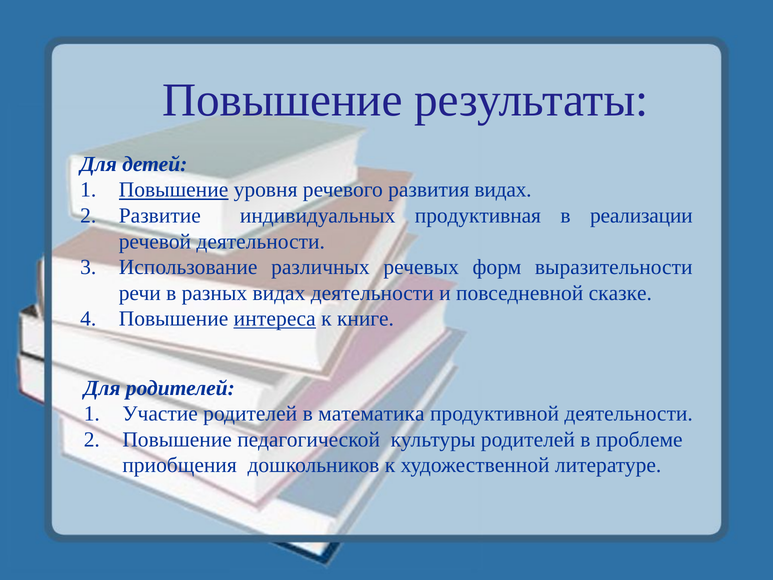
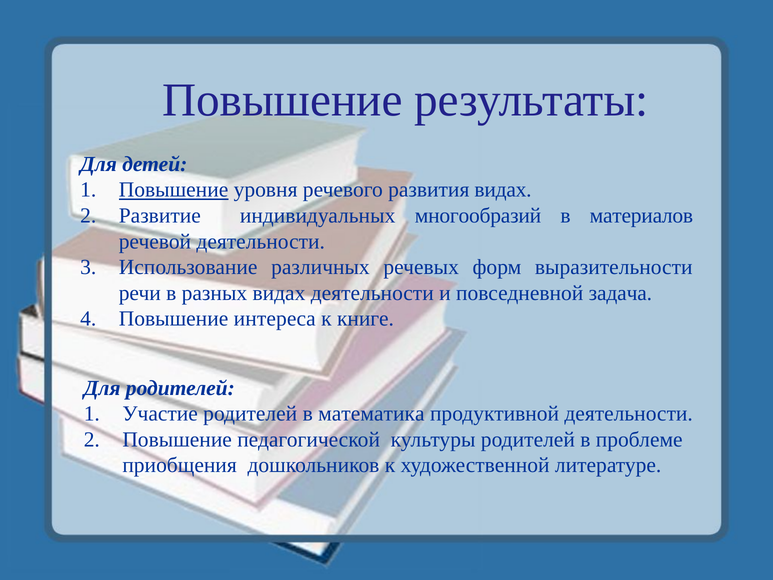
продуктивная: продуктивная -> многообразий (478, 216)
реализации: реализации -> материалов (641, 216)
сказке: сказке -> задача (620, 293)
интереса underline: present -> none (275, 319)
